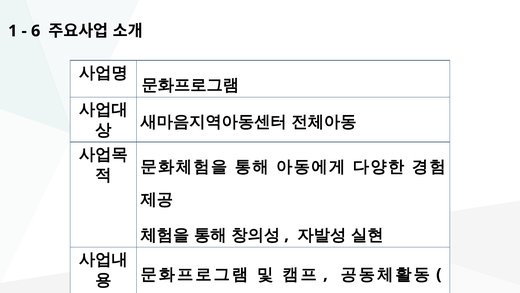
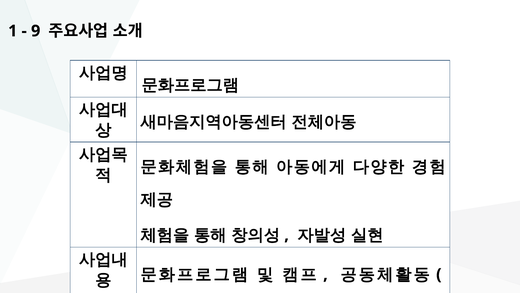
6: 6 -> 9 (36, 31)
